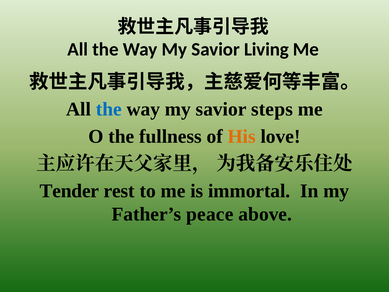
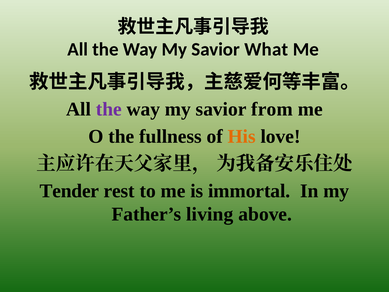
Living: Living -> What (266, 49)
the colour: blue -> purple (109, 109)
steps: steps -> from (272, 109)
peace: peace -> living (210, 214)
